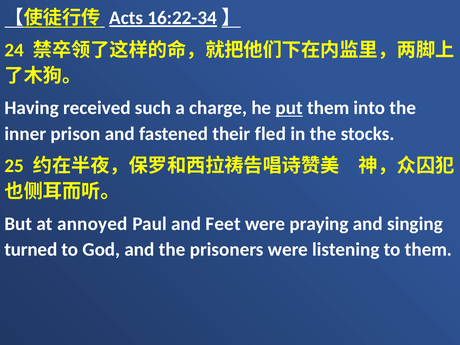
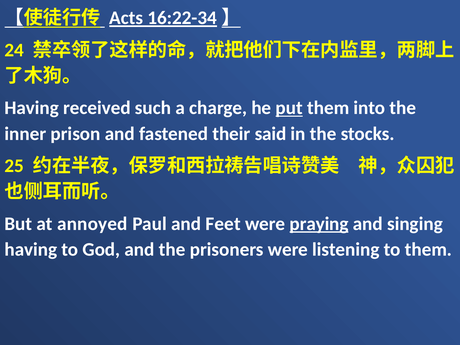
fled: fled -> said (271, 134)
praying underline: none -> present (319, 224)
turned: turned -> having (31, 249)
